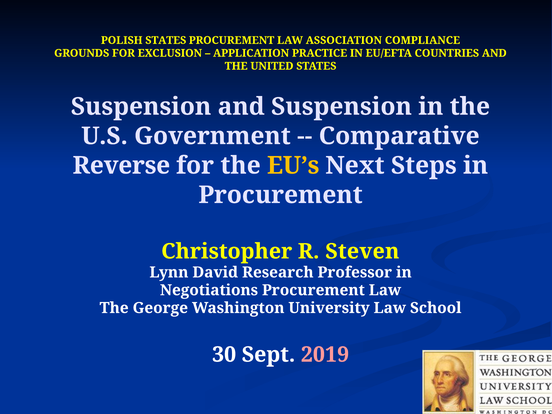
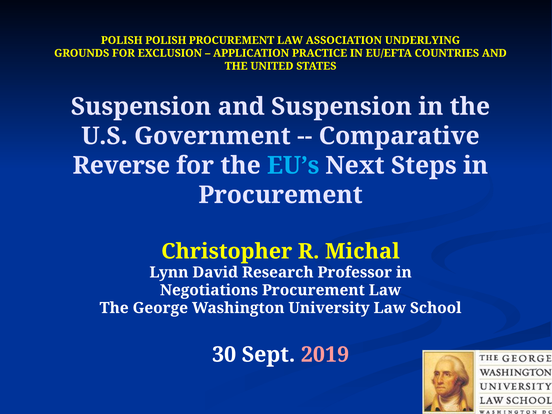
POLISH STATES: STATES -> POLISH (166, 40)
COMPLIANCE: COMPLIANCE -> UNDERLYING (422, 40)
EU’s colour: yellow -> light blue (293, 166)
Steven: Steven -> Michal (362, 251)
